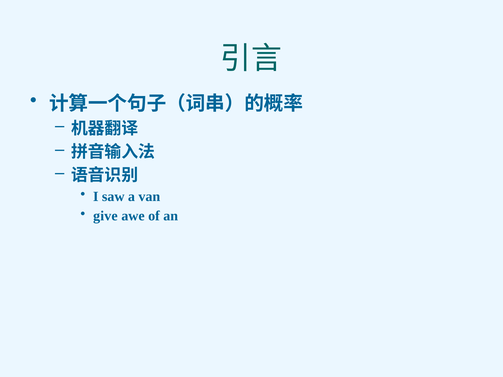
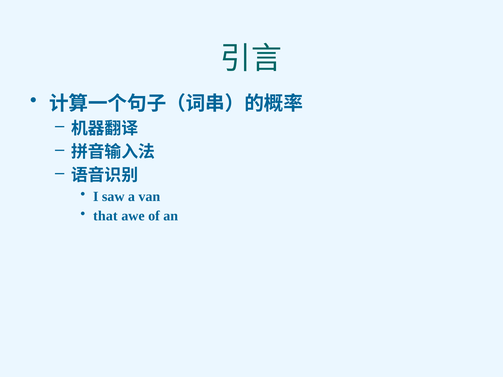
give: give -> that (105, 216)
